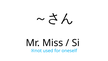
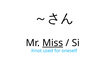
Miss underline: none -> present (53, 43)
